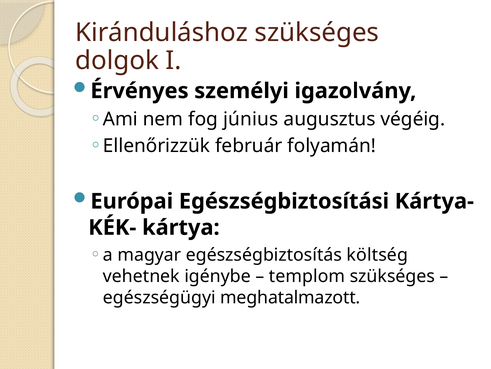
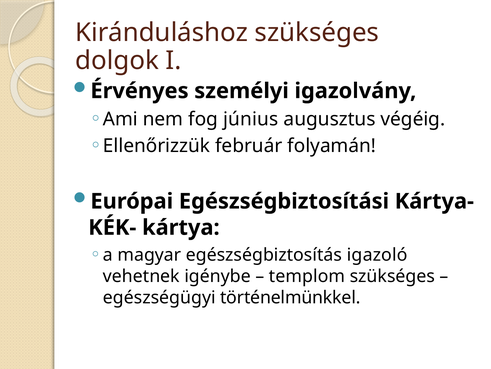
költség: költség -> igazoló (377, 254)
meghatalmazott: meghatalmazott -> történelmünkkel (290, 297)
